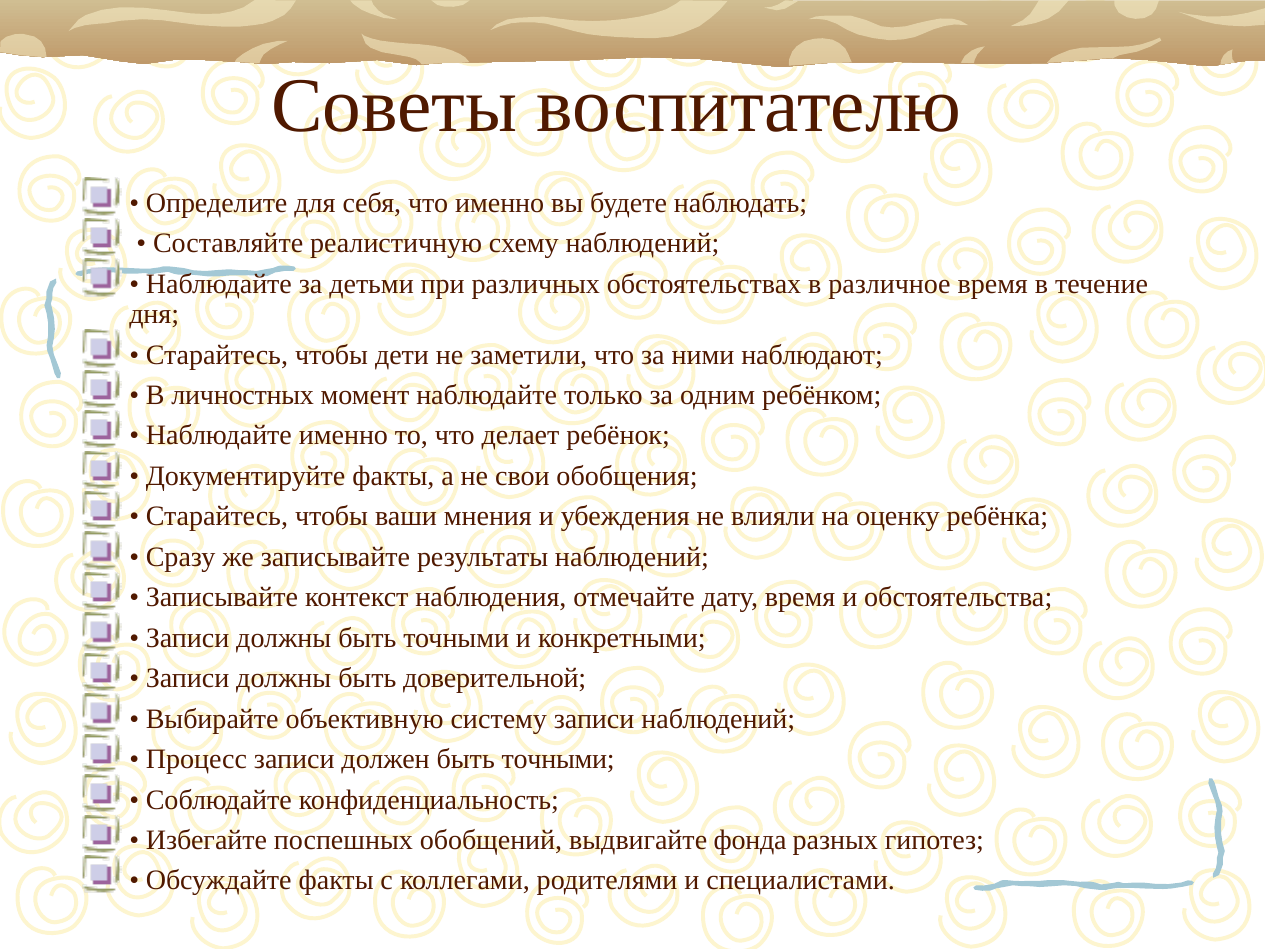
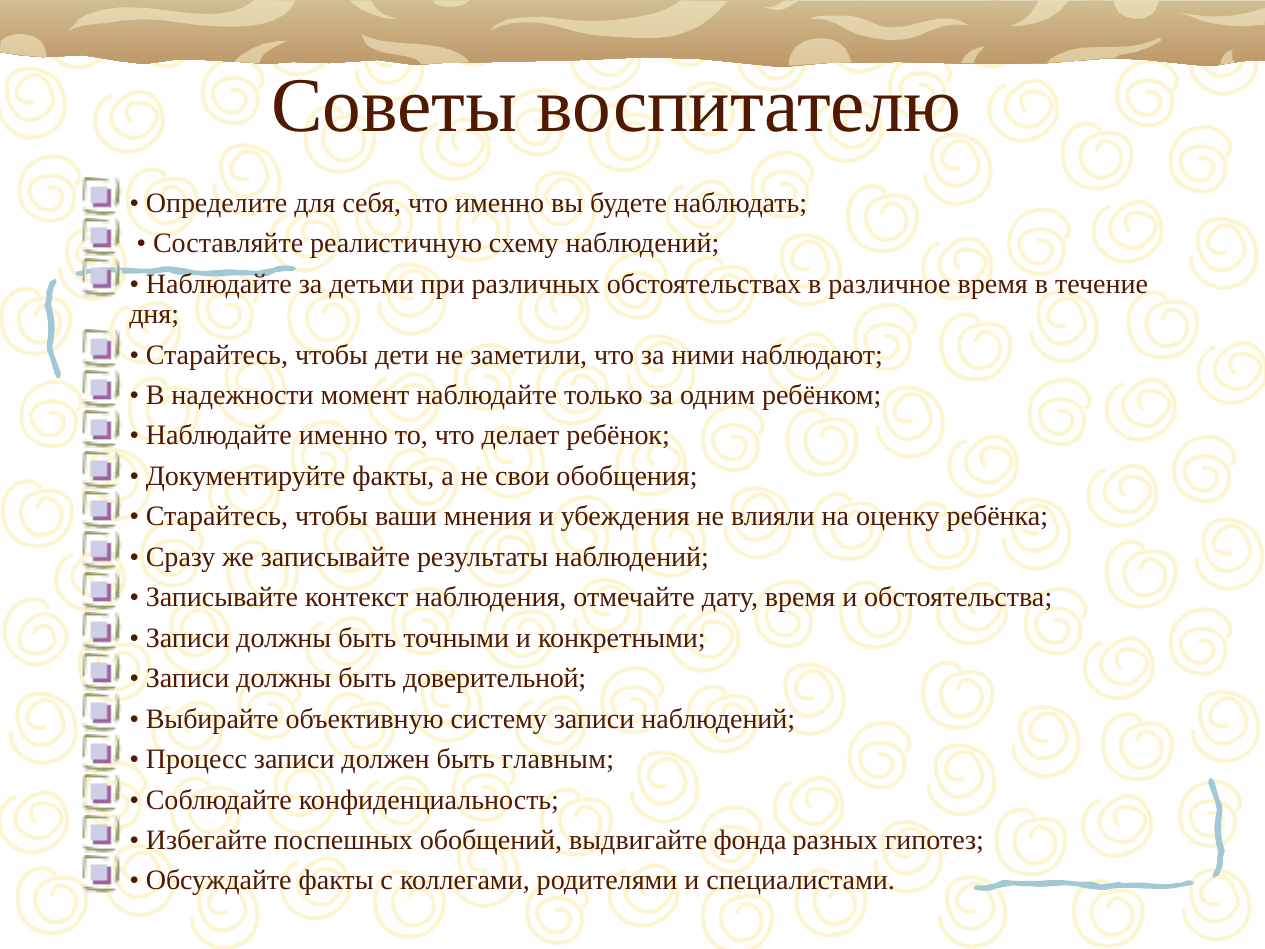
личностных: личностных -> надежности (243, 395)
должен быть точными: точными -> главным (558, 759)
